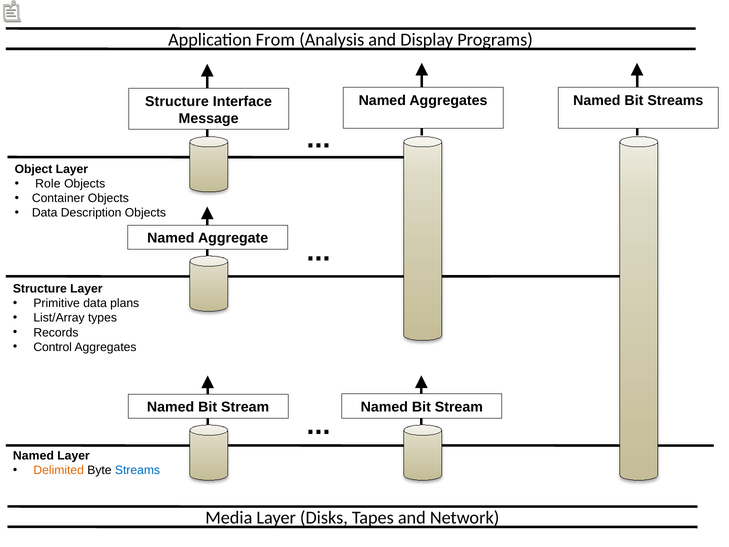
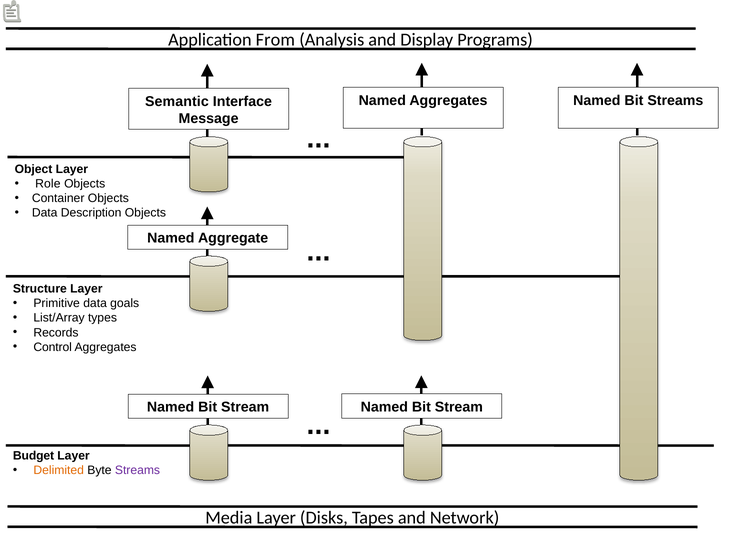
Structure: Structure -> Semantic (177, 101)
plans: plans -> goals (125, 303)
Named: Named -> Budget (34, 456)
Streams colour: blue -> purple (137, 470)
